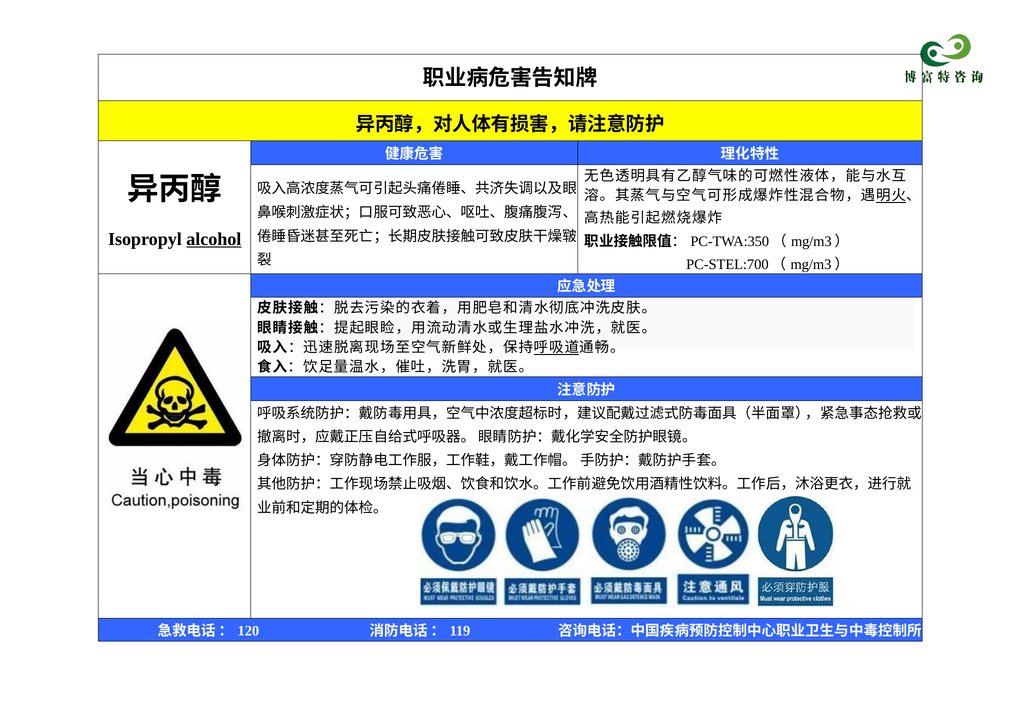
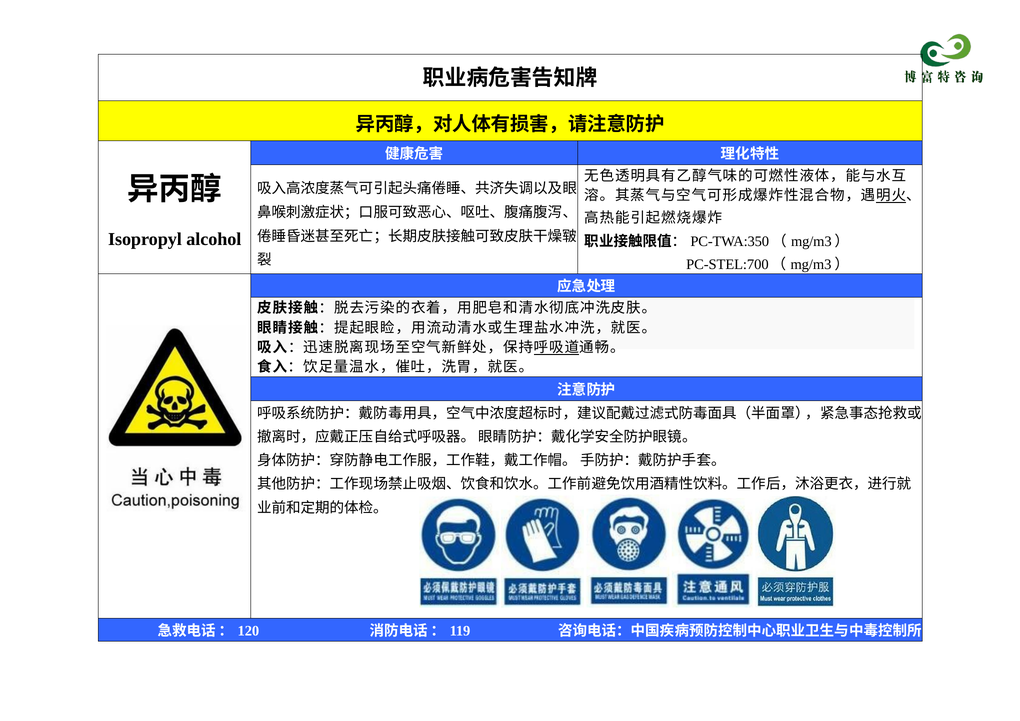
alcohol underline: present -> none (214, 239)
